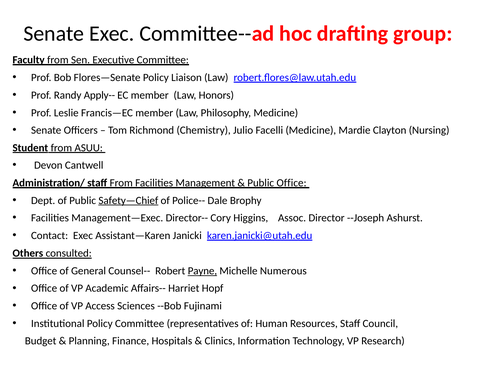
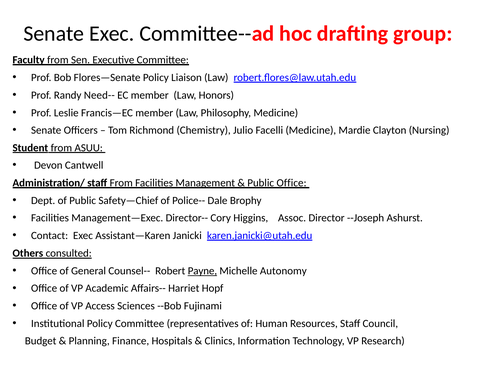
Apply--: Apply-- -> Need-- (99, 95)
Safety—Chief underline: present -> none (128, 200)
Numerous: Numerous -> Autonomy (283, 271)
